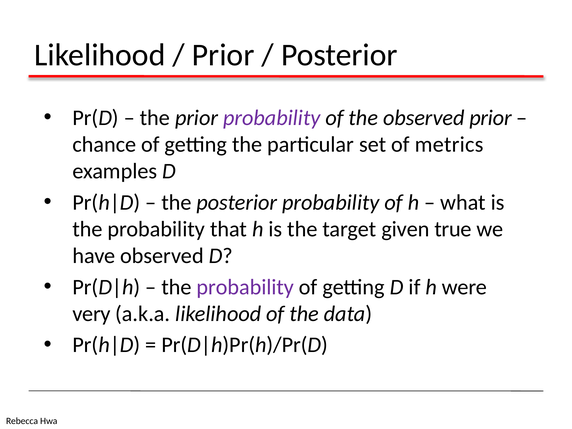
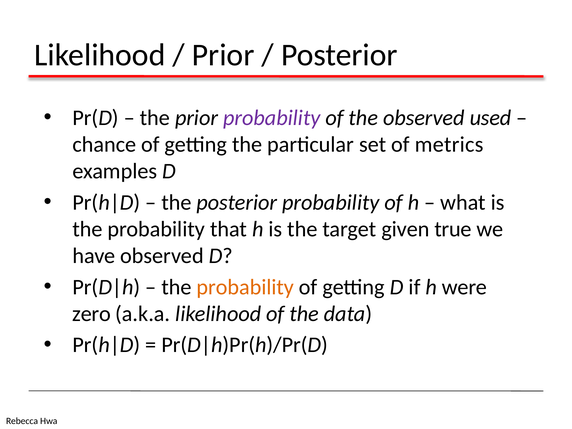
observed prior: prior -> used (490, 118)
probability colour: purple -> orange (245, 287)
very: very -> zero (91, 314)
